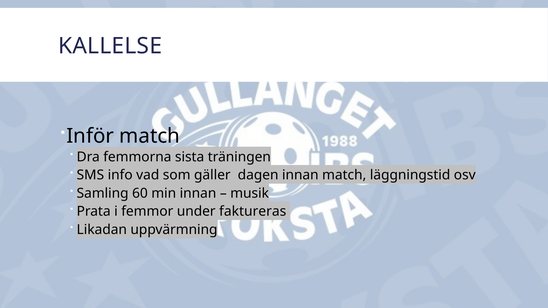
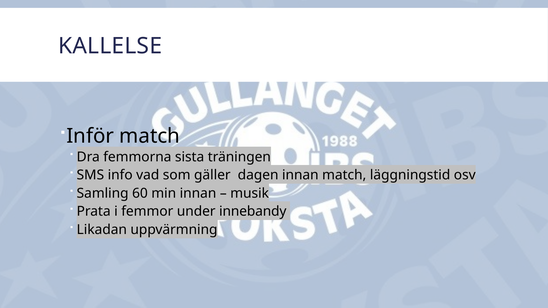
faktureras: faktureras -> innebandy (253, 212)
